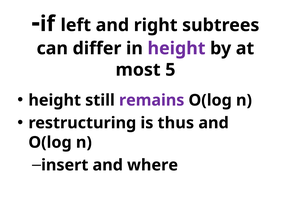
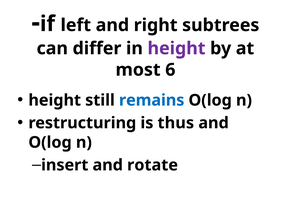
5: 5 -> 6 (170, 70)
remains colour: purple -> blue (152, 100)
where: where -> rotate (153, 165)
